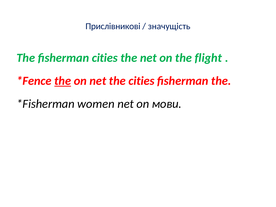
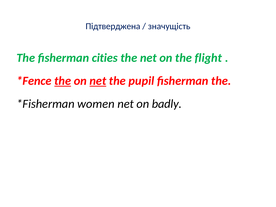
Прислівникові: Прислівникові -> Підтверджена (113, 26)
net underline: none -> present (98, 81)
the cities: cities -> pupil (141, 81)
мови: мови -> badly (167, 104)
